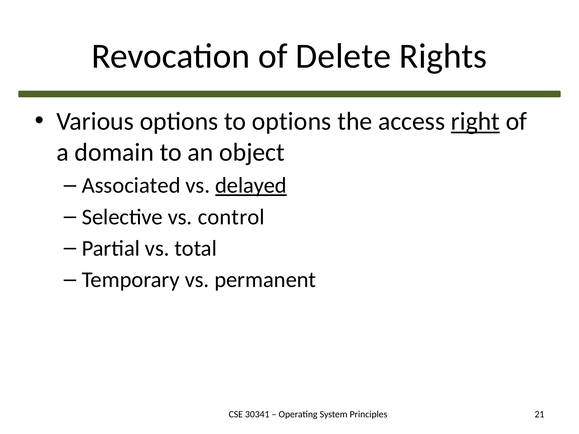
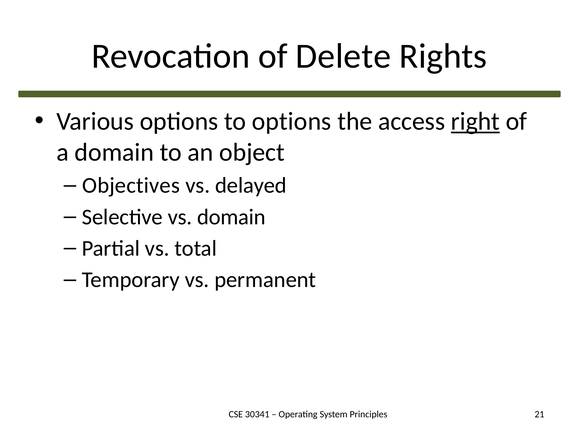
Associated: Associated -> Objectives (131, 186)
delayed underline: present -> none (251, 186)
vs control: control -> domain (231, 217)
